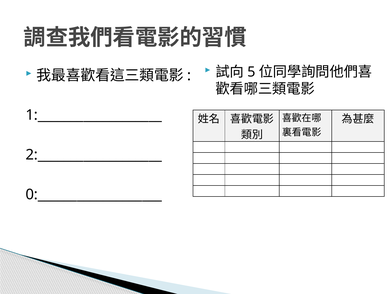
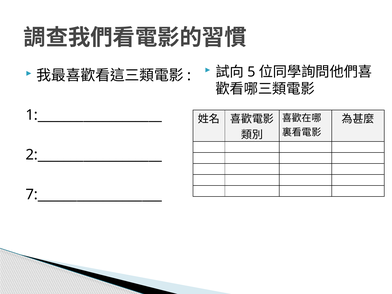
0:___________________: 0:___________________ -> 7:___________________ (94, 194)
